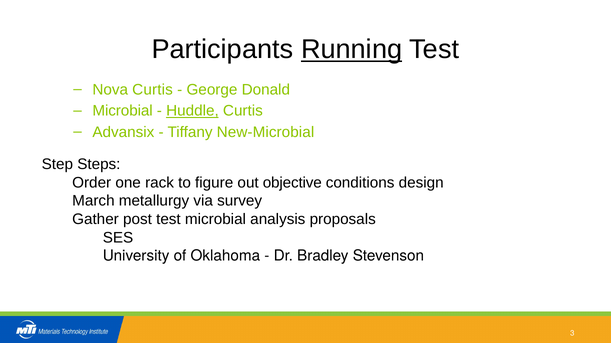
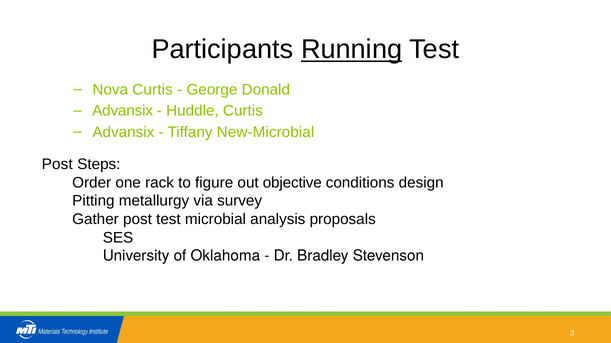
Microbial: Microbial -> Advansix (123, 111)
Huddle underline: present -> none (192, 111)
Step: Step -> Post (57, 165)
March: March -> Pitting (93, 201)
